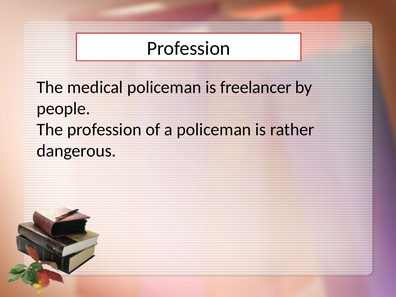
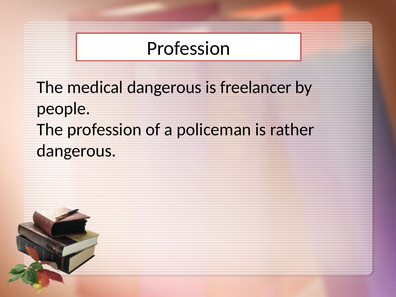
medical policeman: policeman -> dangerous (164, 87)
